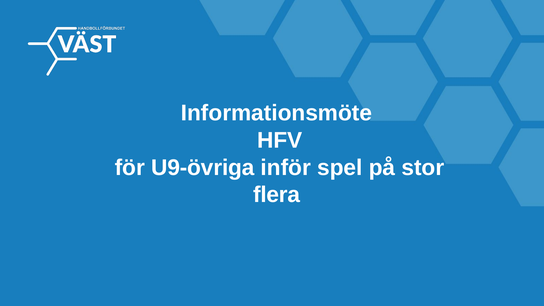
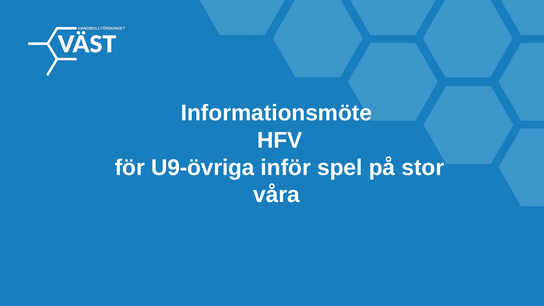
flera: flera -> våra (277, 195)
